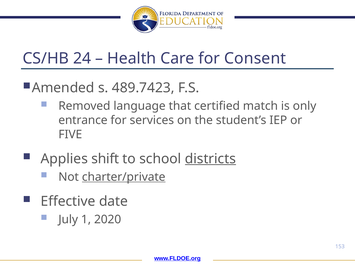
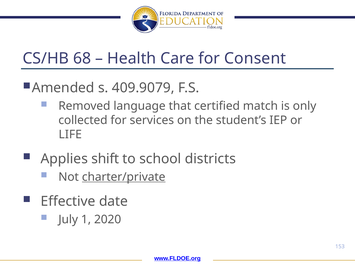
24: 24 -> 68 (82, 58)
489.7423: 489.7423 -> 409.9079 (143, 88)
entrance: entrance -> collected (83, 120)
FIVE: FIVE -> LIFE (70, 135)
districts underline: present -> none (210, 159)
